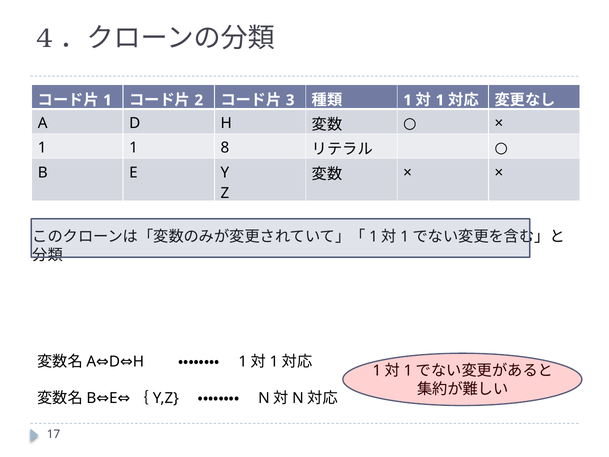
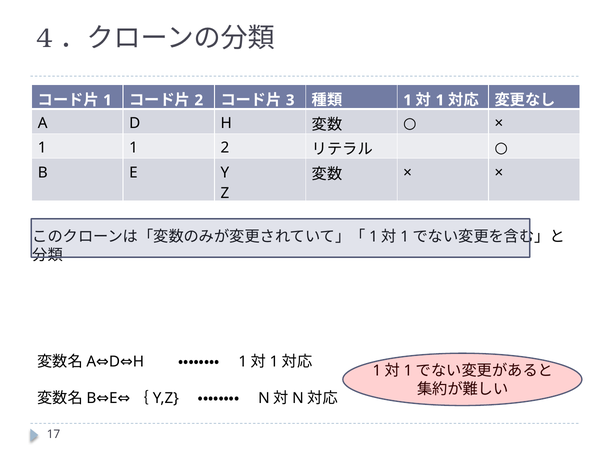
1 8: 8 -> 2 (225, 148)
